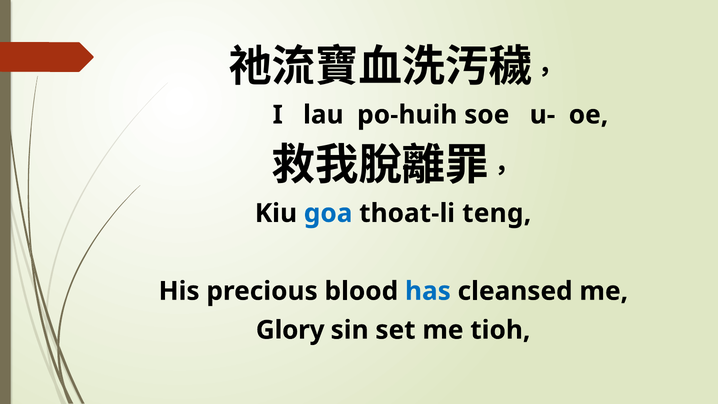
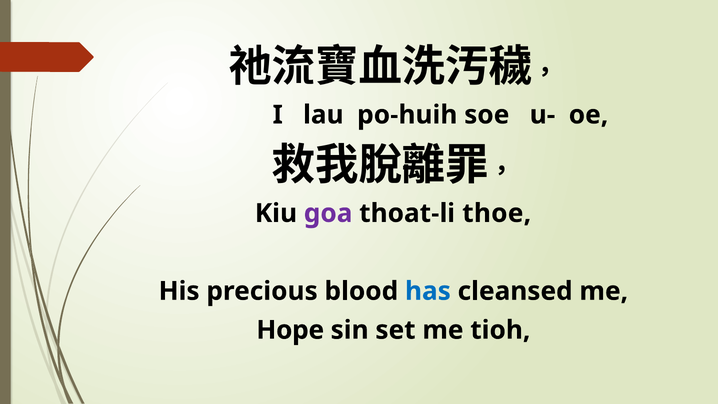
goa colour: blue -> purple (328, 213)
teng: teng -> thoe (497, 213)
Glory: Glory -> Hope (290, 330)
